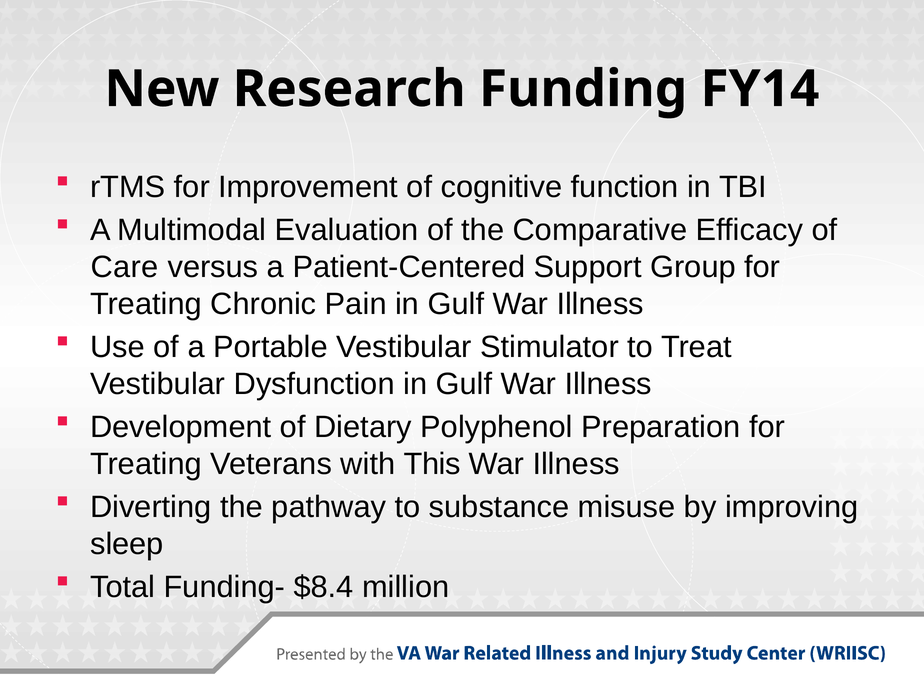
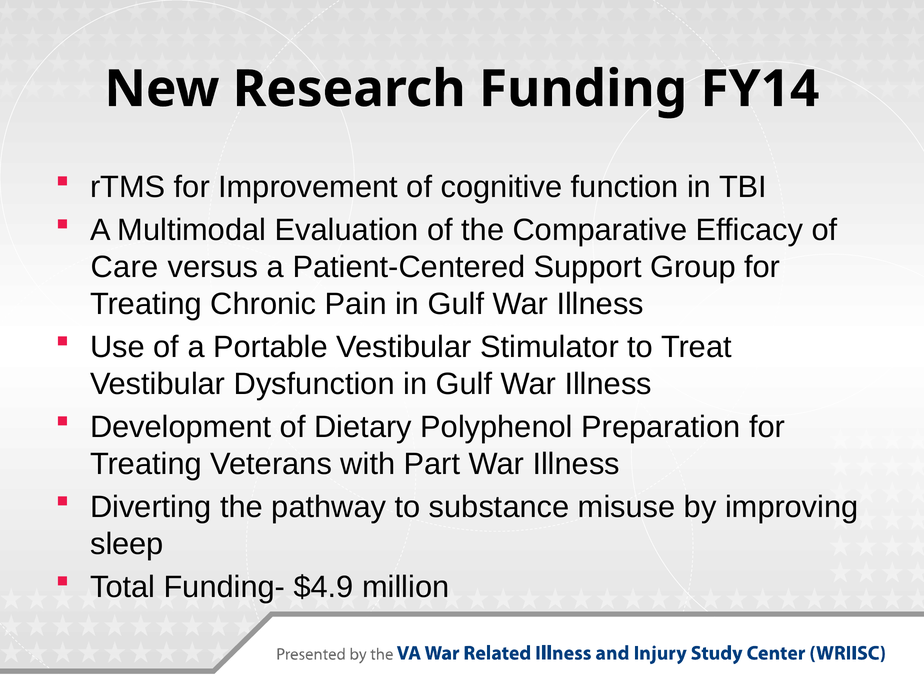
This: This -> Part (432, 464)
$8.4: $8.4 -> $4.9 (324, 587)
